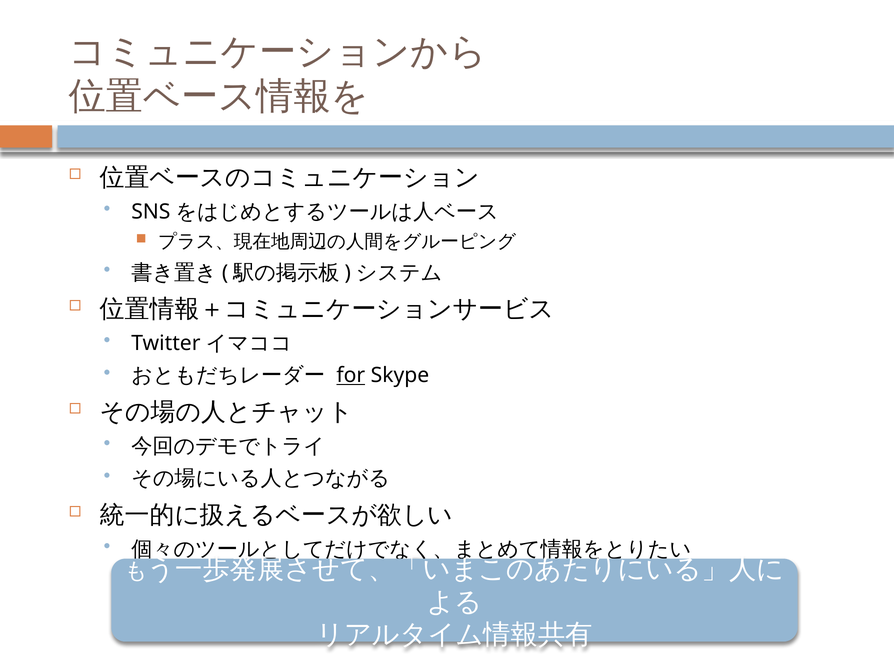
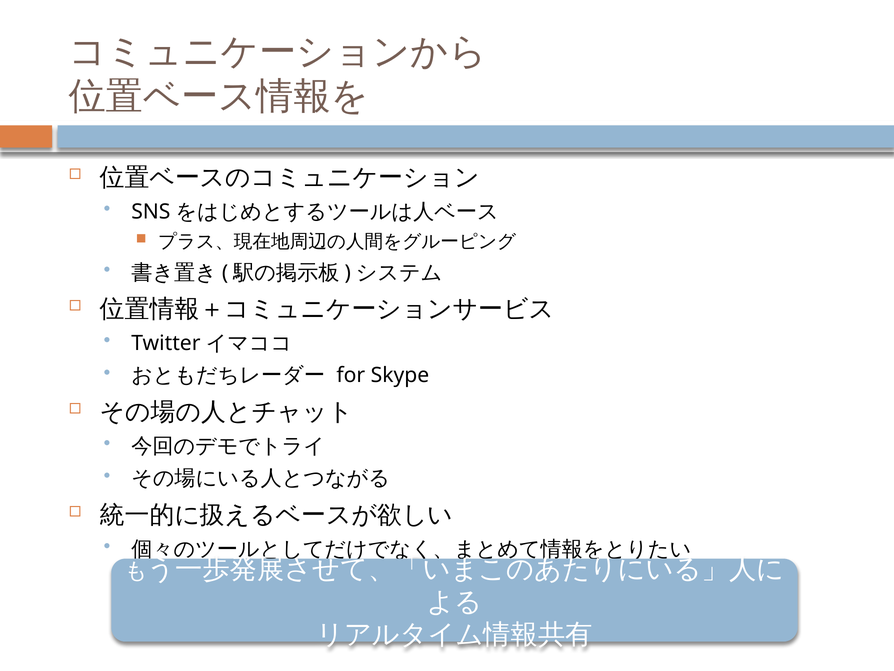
for underline: present -> none (351, 375)
